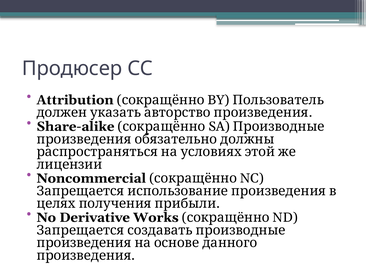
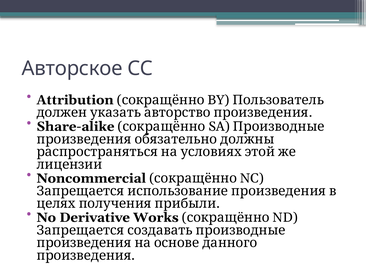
Продюсер: Продюсер -> Авторское (72, 69)
